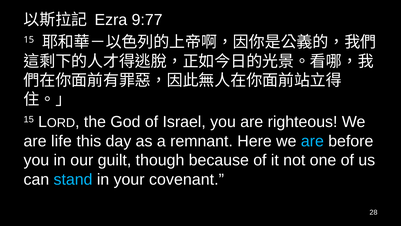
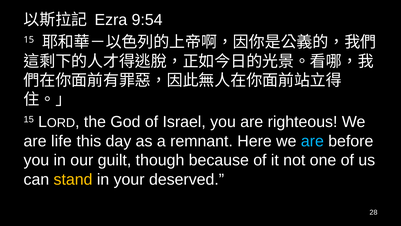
9:77: 9:77 -> 9:54 (147, 20)
stand colour: light blue -> yellow (73, 179)
covenant: covenant -> deserved (187, 179)
